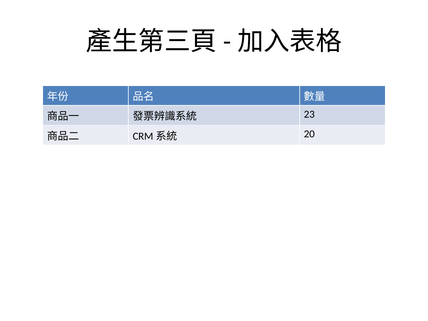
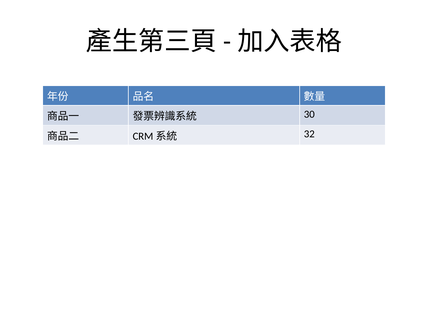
23: 23 -> 30 (309, 114)
20: 20 -> 32 (309, 134)
